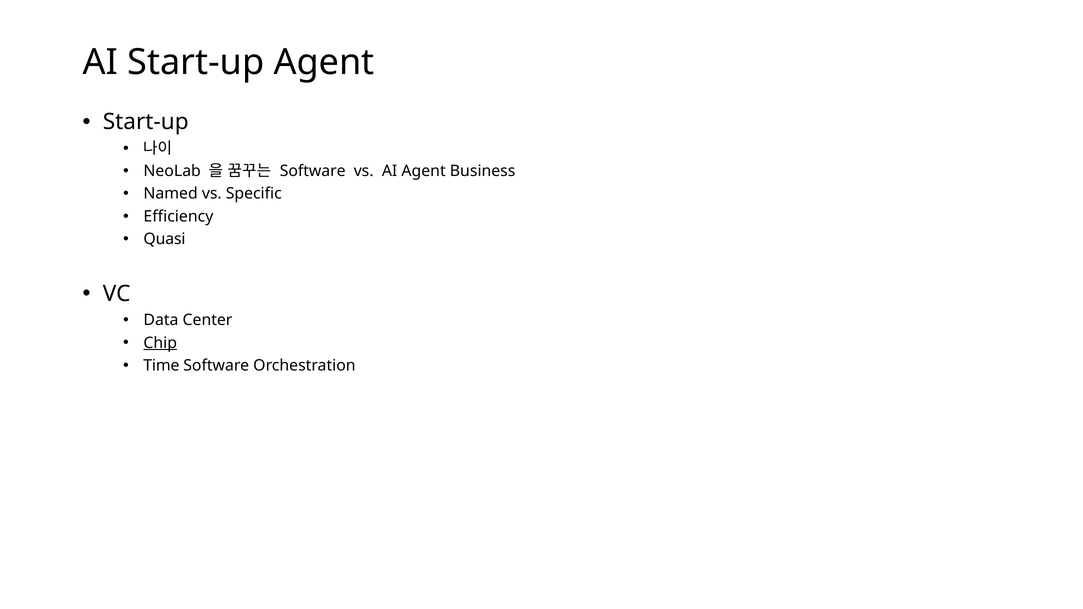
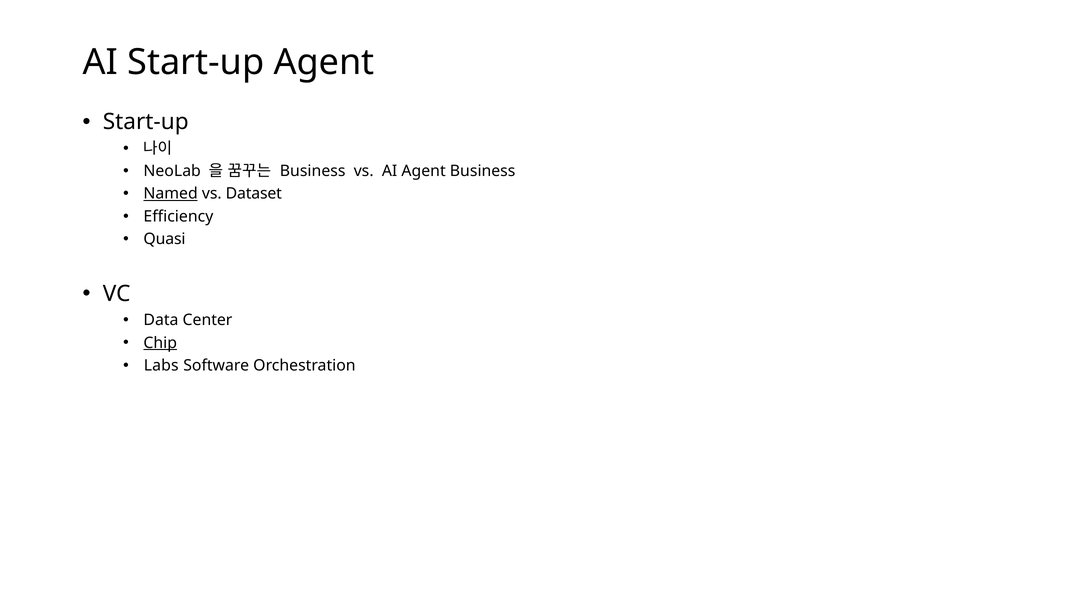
Software: Software -> Business (313, 171)
Named underline: none -> present (171, 194)
Specific: Specific -> Dataset (254, 194)
Time: Time -> Labs (161, 366)
